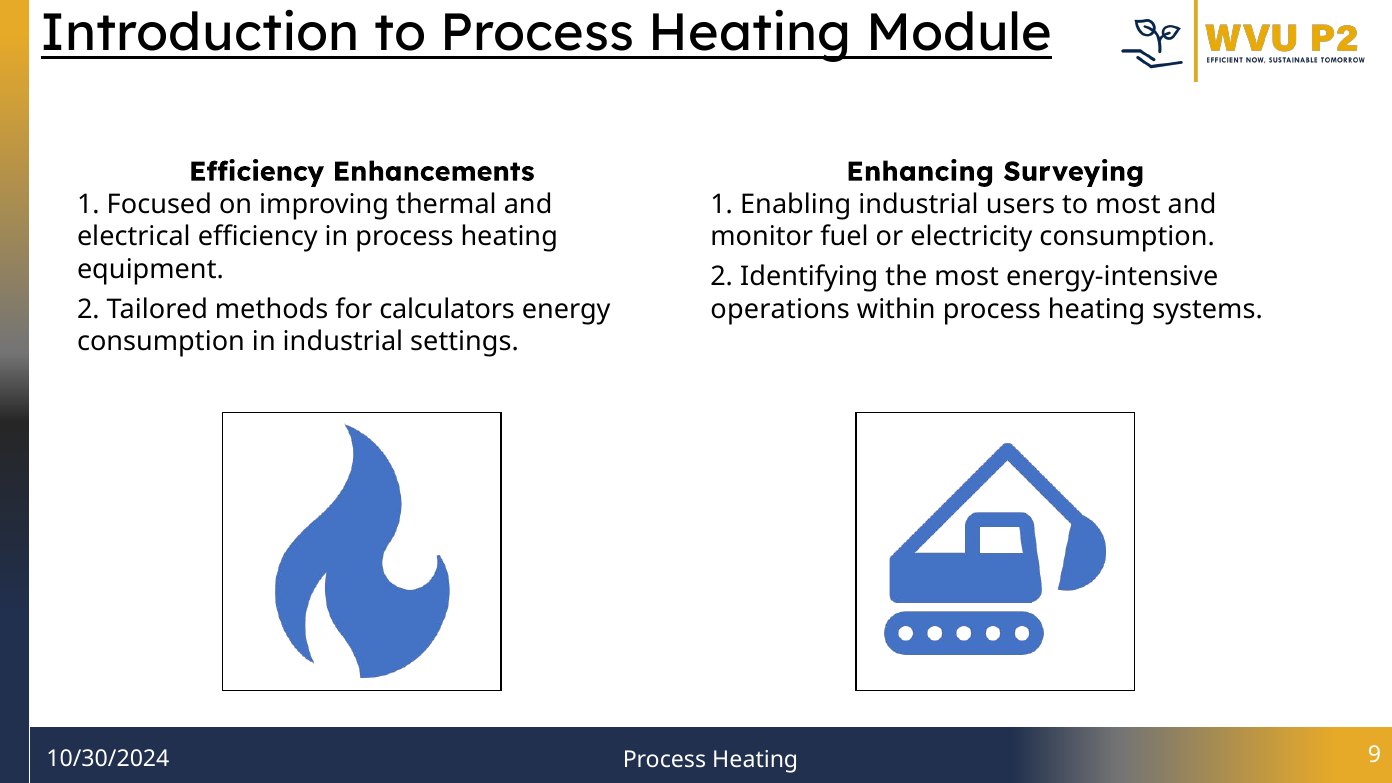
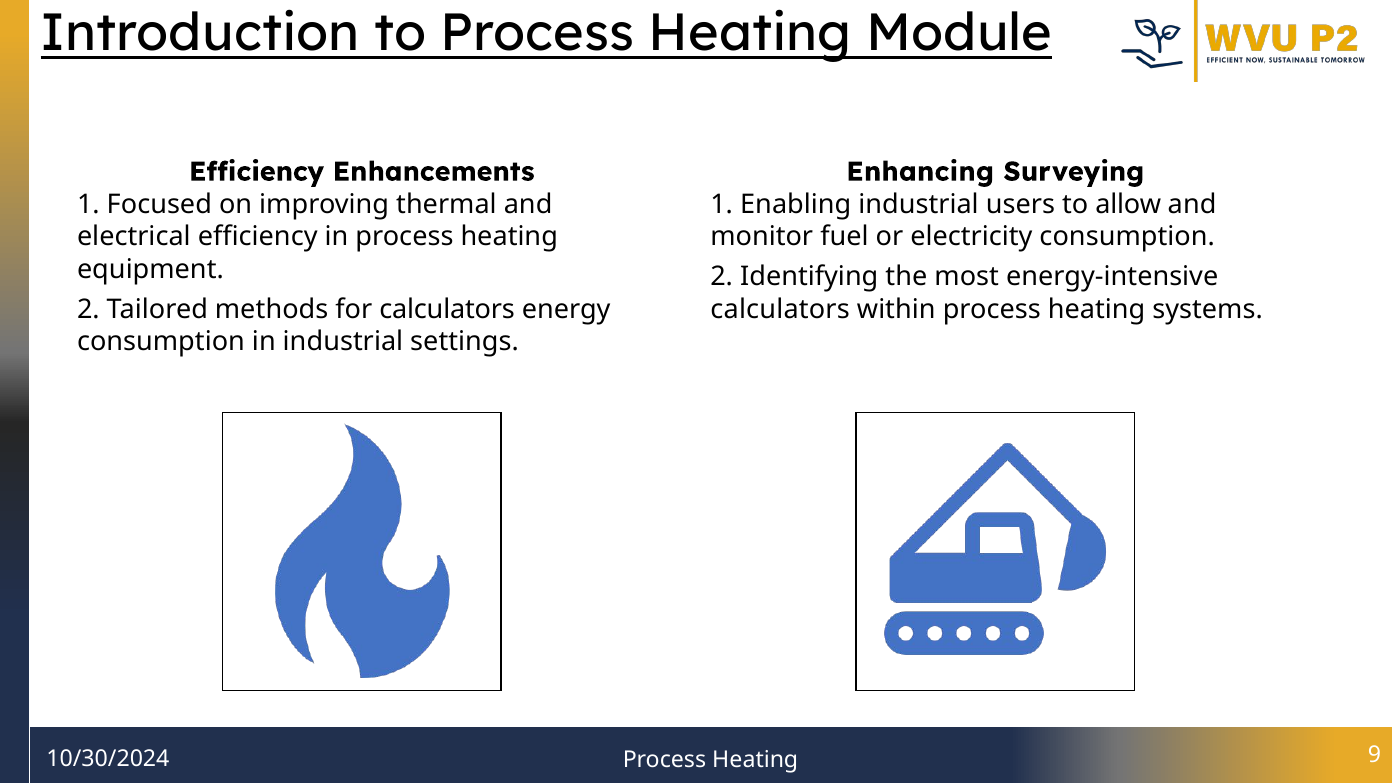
to most: most -> allow (1128, 204)
operations: operations -> calculators (780, 309)
